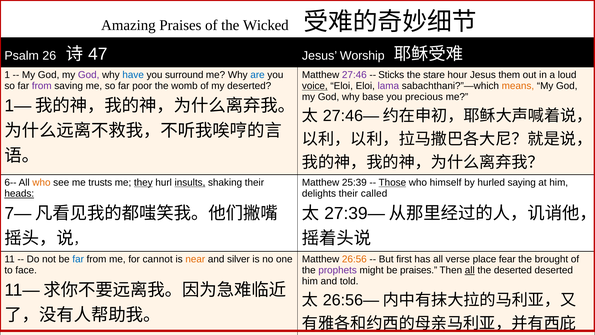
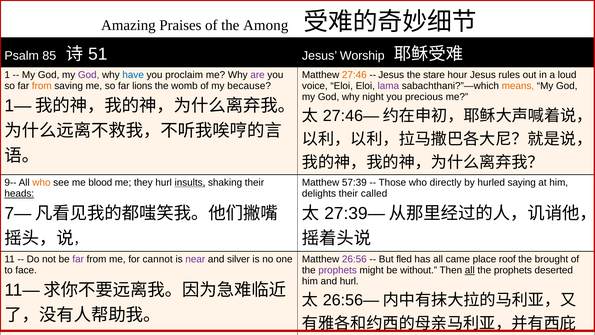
Wicked: Wicked -> Among (266, 25)
26: 26 -> 85 (49, 56)
47: 47 -> 51 (98, 54)
surround: surround -> proclaim (184, 75)
are colour: blue -> purple (257, 75)
27:46 colour: purple -> orange (354, 75)
Sticks: Sticks -> Jesus (391, 75)
them: them -> rules (509, 75)
from colour: purple -> orange (42, 86)
poor: poor -> lions (142, 86)
my deserted: deserted -> because (249, 86)
voice underline: present -> none (315, 86)
base: base -> night (373, 97)
6--: 6-- -> 9-- (11, 182)
trusts: trusts -> blood (100, 182)
they underline: present -> none (143, 182)
25:39: 25:39 -> 57:39 (354, 182)
Those underline: present -> none (392, 182)
himself: himself -> directly (446, 182)
far colour: blue -> purple (78, 259)
near colour: orange -> purple (195, 259)
26:56 colour: orange -> purple (354, 259)
first: first -> fled (404, 259)
verse: verse -> came (458, 259)
fear: fear -> roof (507, 259)
be praises: praises -> without (419, 270)
deserted: deserted -> prophets (513, 270)
and told: told -> hurl (349, 281)
